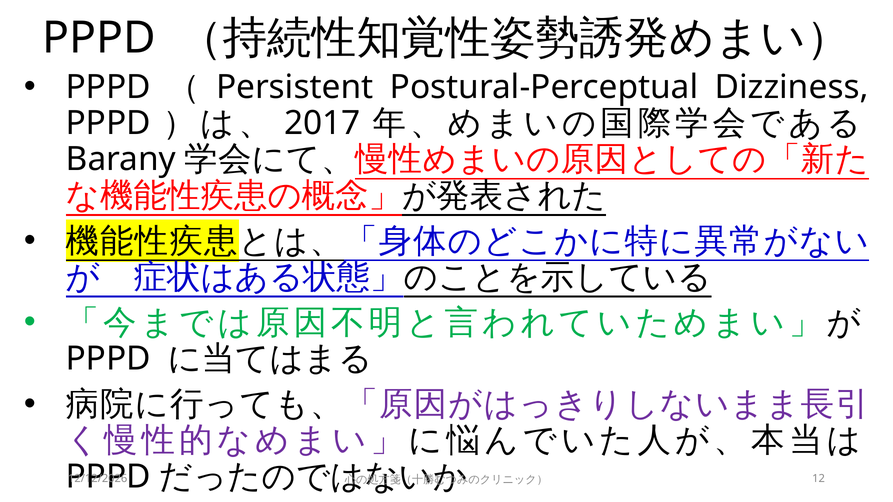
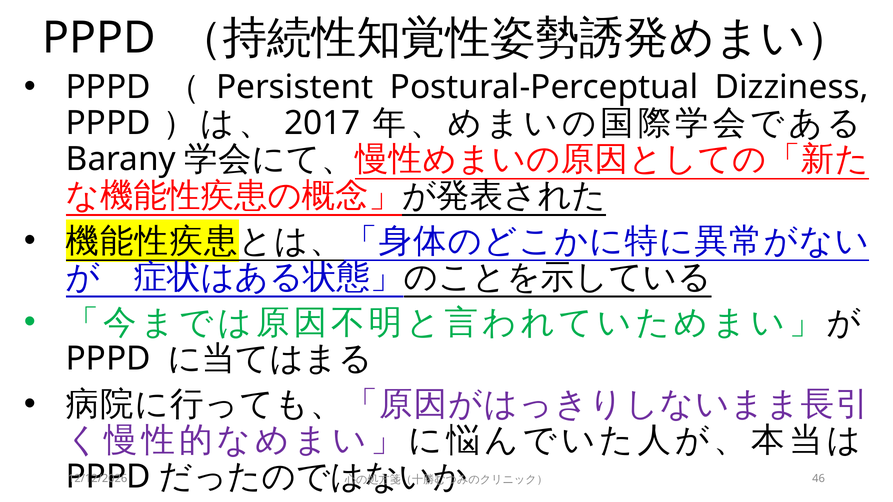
12: 12 -> 46 (819, 479)
